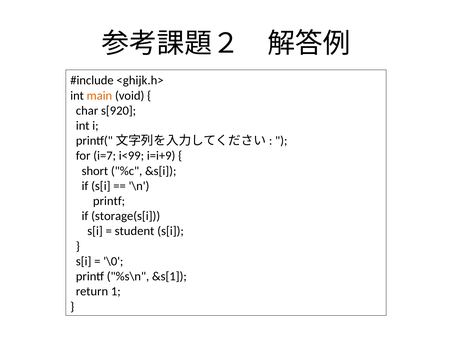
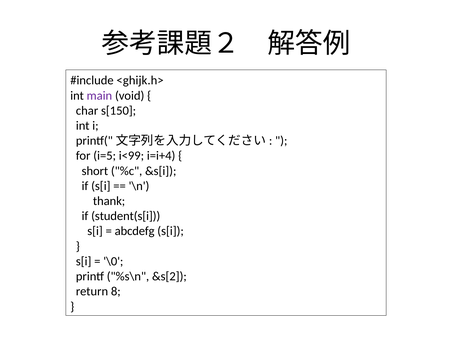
main colour: orange -> purple (99, 96)
s[920: s[920 -> s[150 (119, 111)
i=7: i=7 -> i=5 (105, 156)
i=i+9: i=i+9 -> i=i+4 (161, 156)
printf: printf -> thank (109, 201)
storage(s[i: storage(s[i -> student(s[i (126, 216)
student: student -> abcdefg (135, 231)
&s[1: &s[1 -> &s[2 (169, 276)
1: 1 -> 8 (116, 291)
